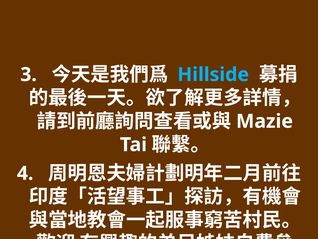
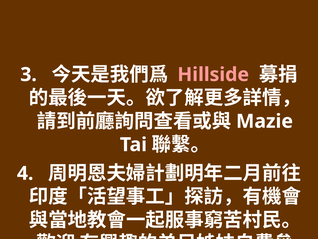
Hillside colour: light blue -> pink (213, 74)
